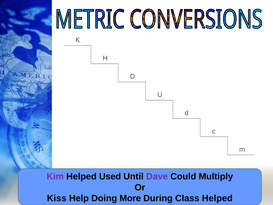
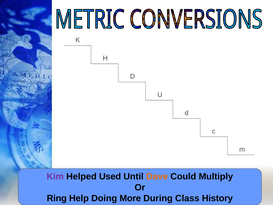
Dave colour: purple -> orange (157, 176)
Kiss: Kiss -> Ring (57, 198)
Class Helped: Helped -> History (217, 198)
